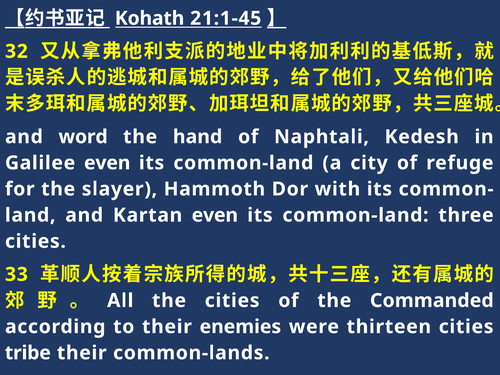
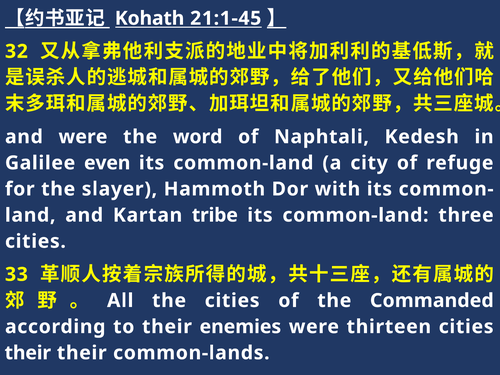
and word: word -> were (83, 137)
hand: hand -> word (198, 137)
Kartan even: even -> tribe (215, 215)
tribe: tribe -> their (28, 353)
